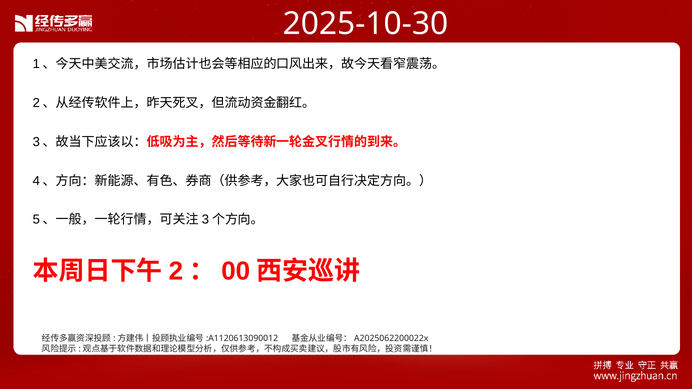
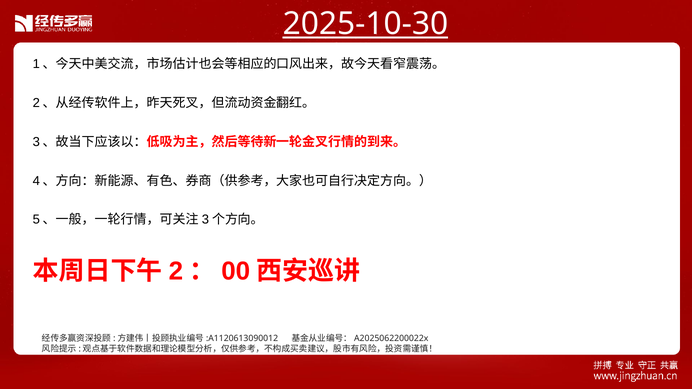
2025-10-30 underline: none -> present (365, 24)
